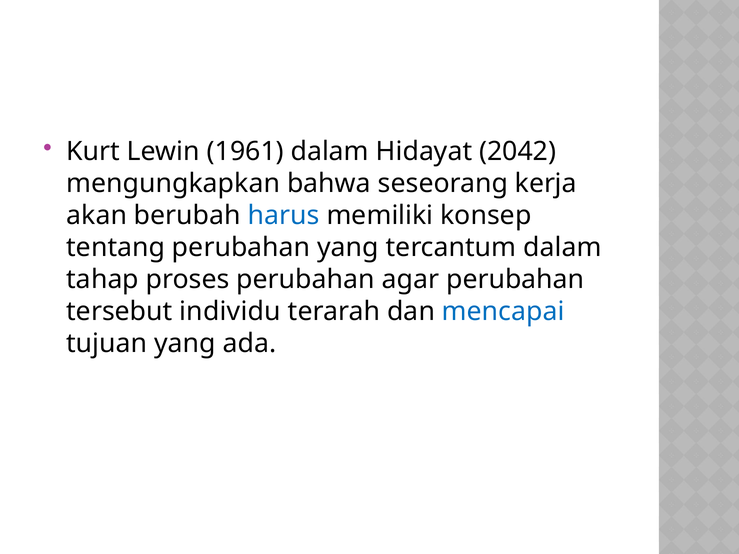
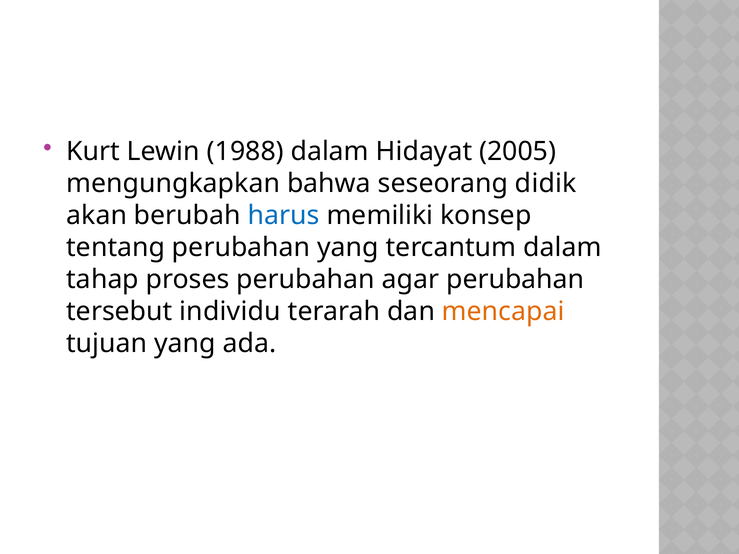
1961: 1961 -> 1988 (245, 152)
2042: 2042 -> 2005 (518, 152)
kerja: kerja -> didik (546, 184)
mencapai colour: blue -> orange (503, 312)
